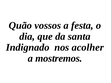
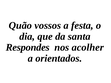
Indignado: Indignado -> Respondes (28, 48)
mostremos: mostremos -> orientados (59, 59)
